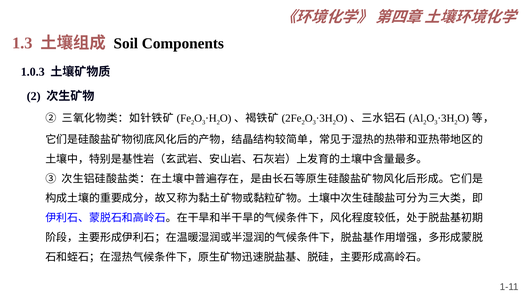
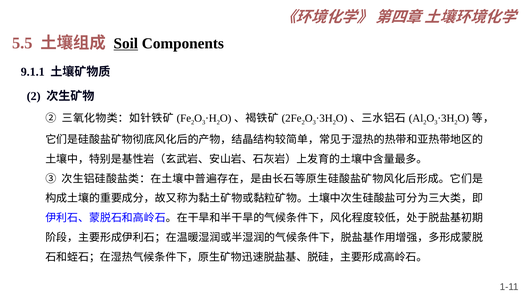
1.3: 1.3 -> 5.5 (22, 43)
Soil underline: none -> present (126, 43)
1.0.3: 1.0.3 -> 9.1.1 (33, 72)
